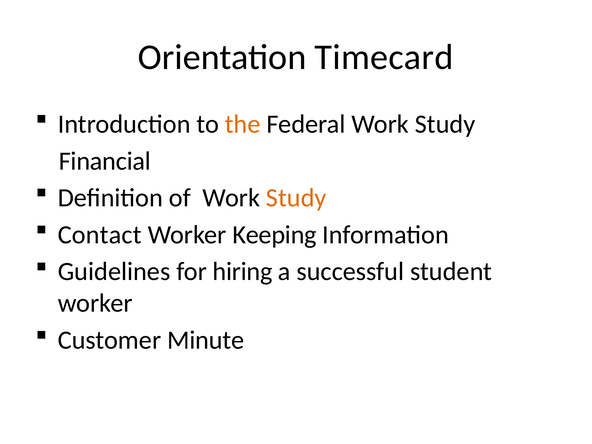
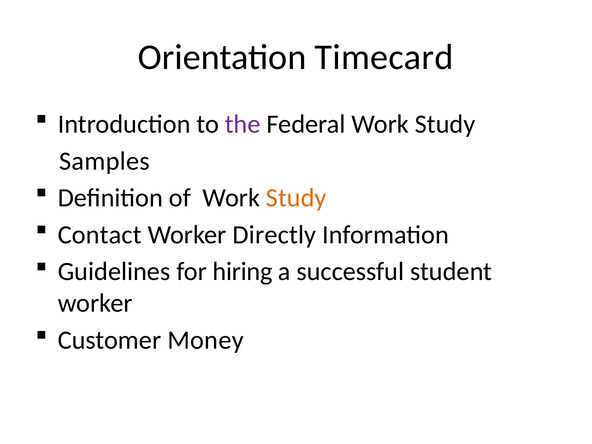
the colour: orange -> purple (243, 124)
Financial: Financial -> Samples (105, 161)
Keeping: Keeping -> Directly (274, 235)
Minute: Minute -> Money (205, 340)
